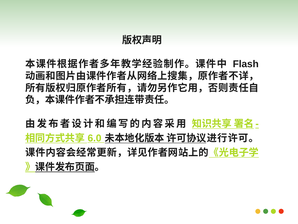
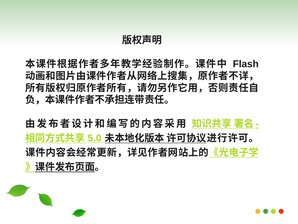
6.0: 6.0 -> 5.0 (94, 138)
